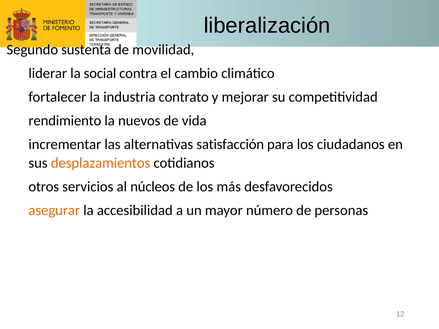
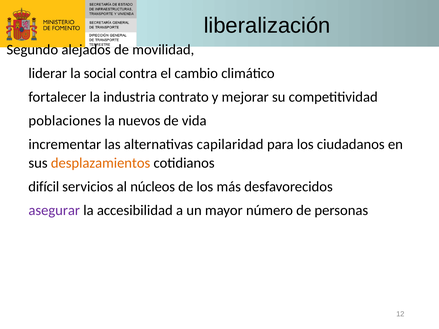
sustenta: sustenta -> alejados (86, 50)
rendimiento: rendimiento -> poblaciones (65, 121)
satisfacción: satisfacción -> capilaridad (230, 144)
otros: otros -> difícil (44, 187)
asegurar colour: orange -> purple (54, 211)
